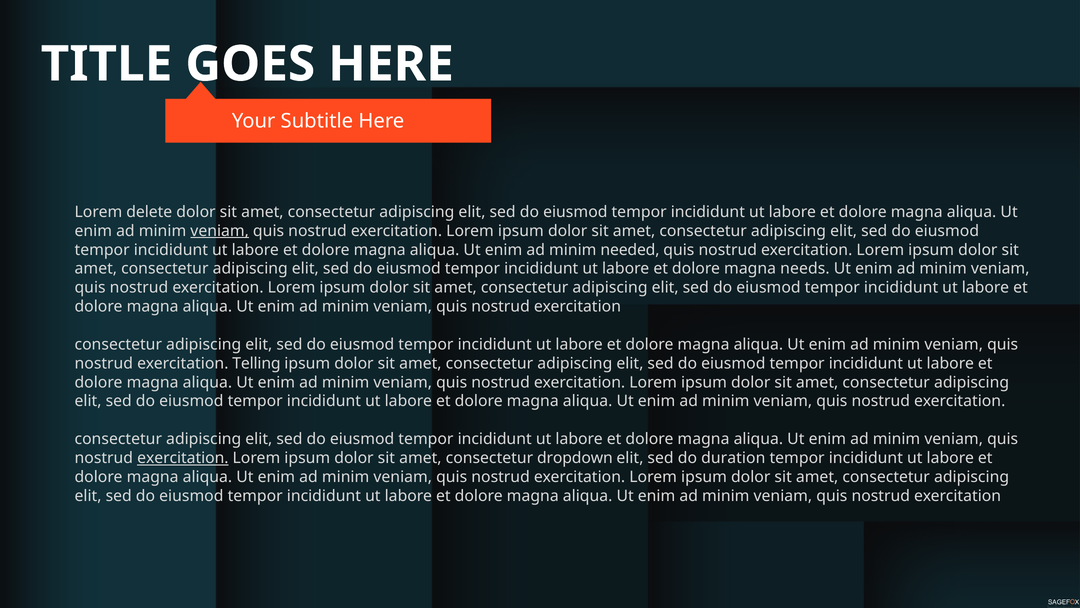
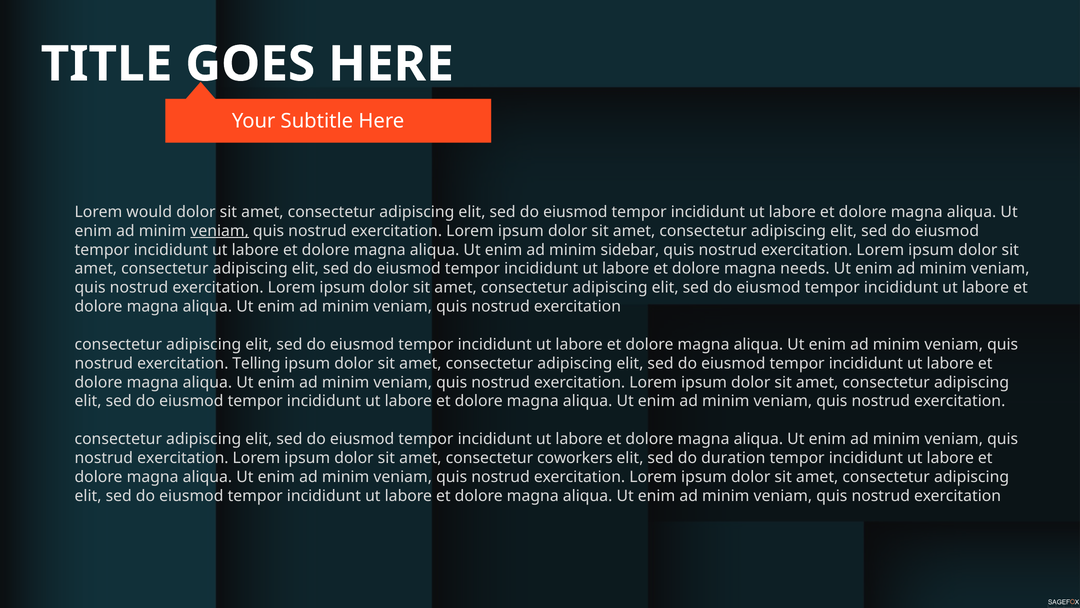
delete: delete -> would (149, 212)
needed: needed -> sidebar (630, 250)
exercitation underline: present -> none (183, 458)
dropdown: dropdown -> coworkers (575, 458)
